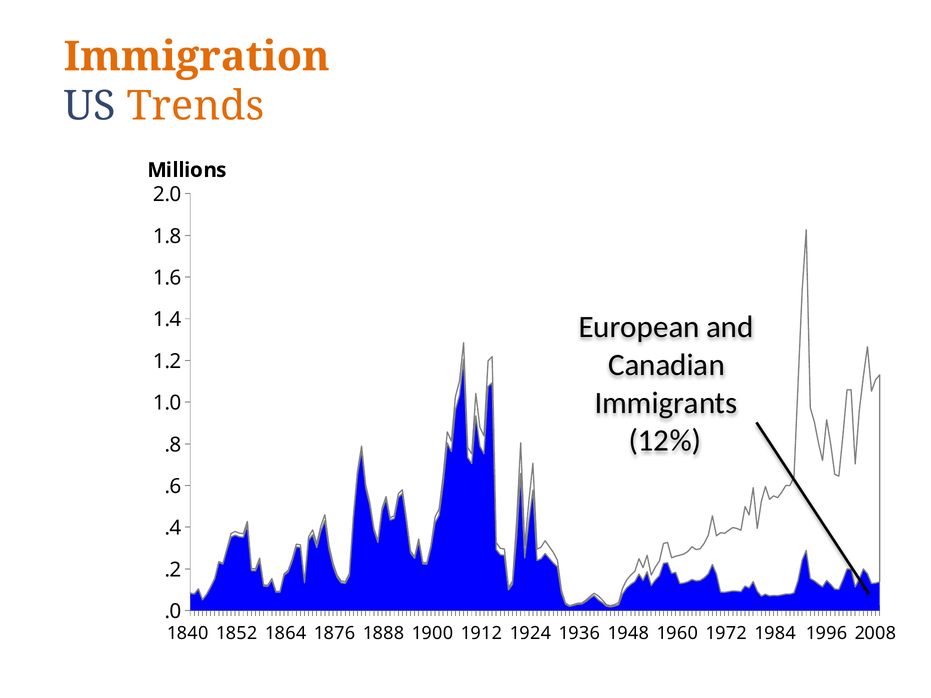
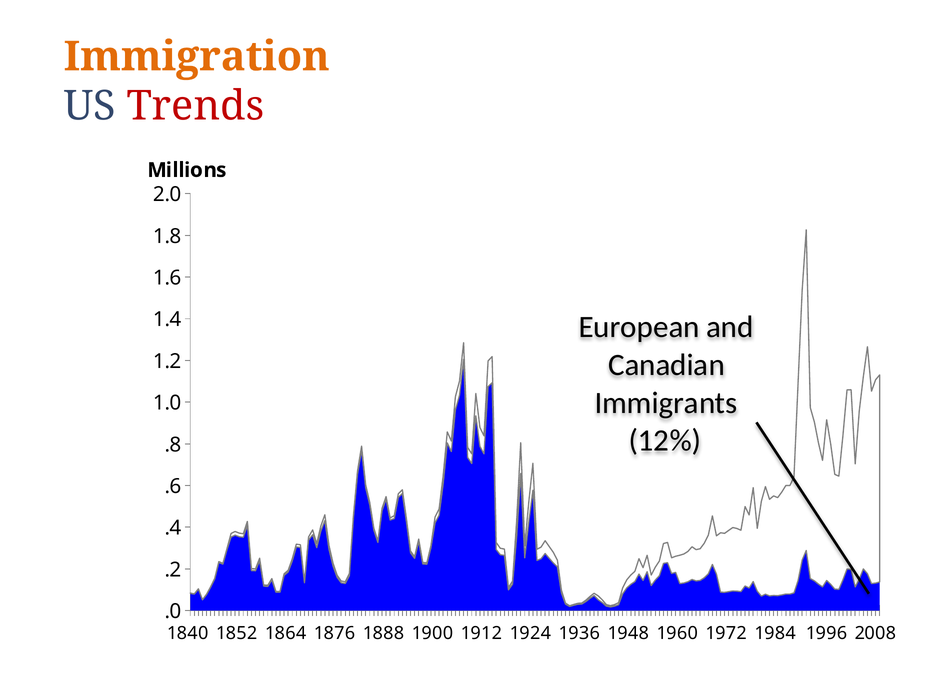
Trends colour: orange -> red (195, 106)
